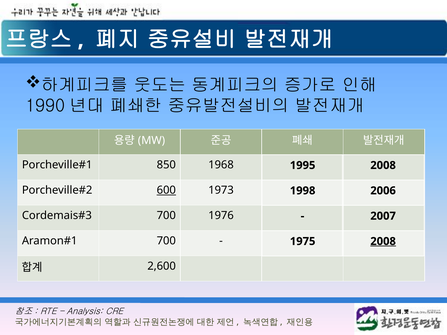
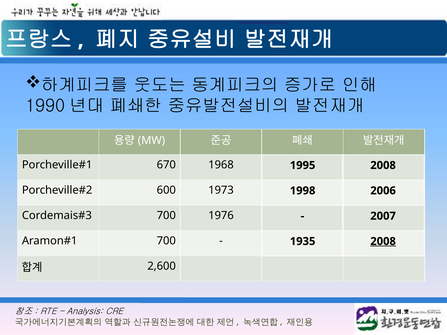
850: 850 -> 670 (166, 165)
600 underline: present -> none (166, 190)
1975: 1975 -> 1935 (303, 242)
